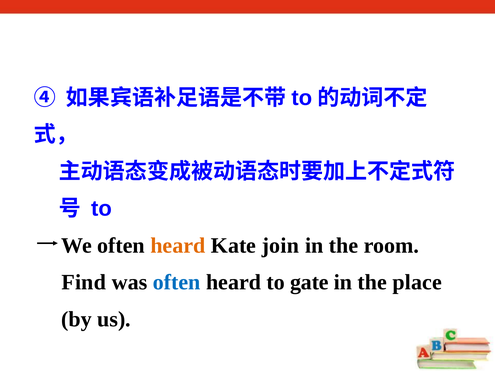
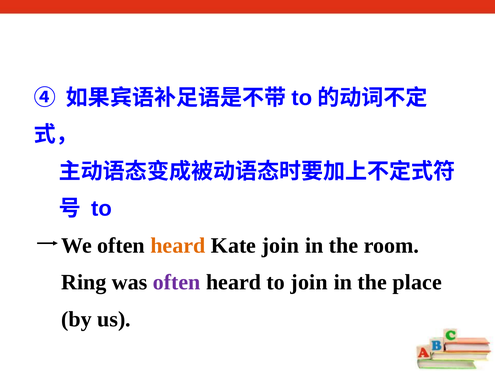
Find: Find -> Ring (84, 283)
often colour: blue -> purple (177, 283)
to gate: gate -> join (309, 283)
